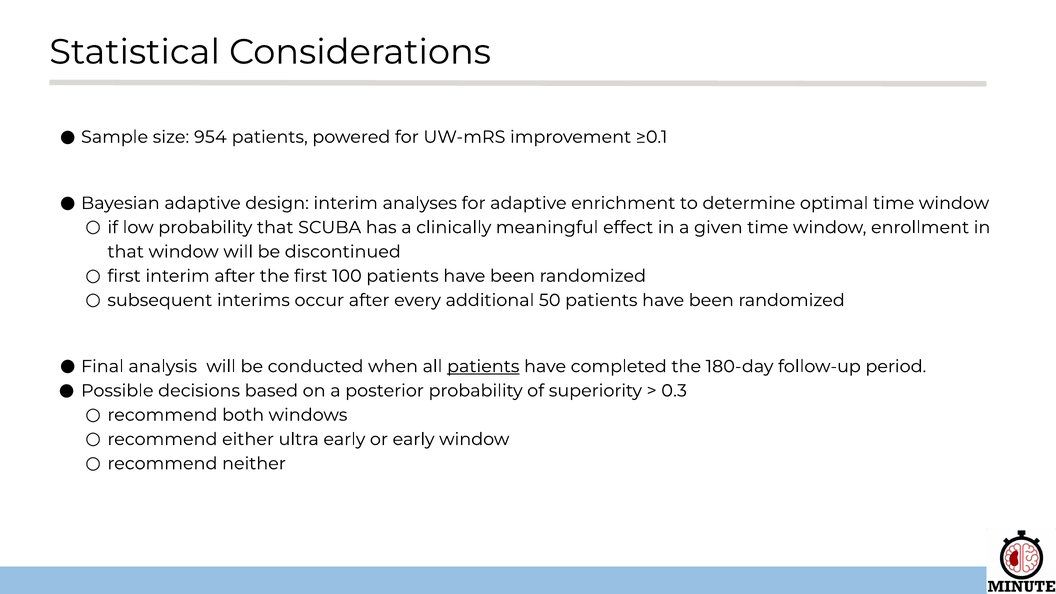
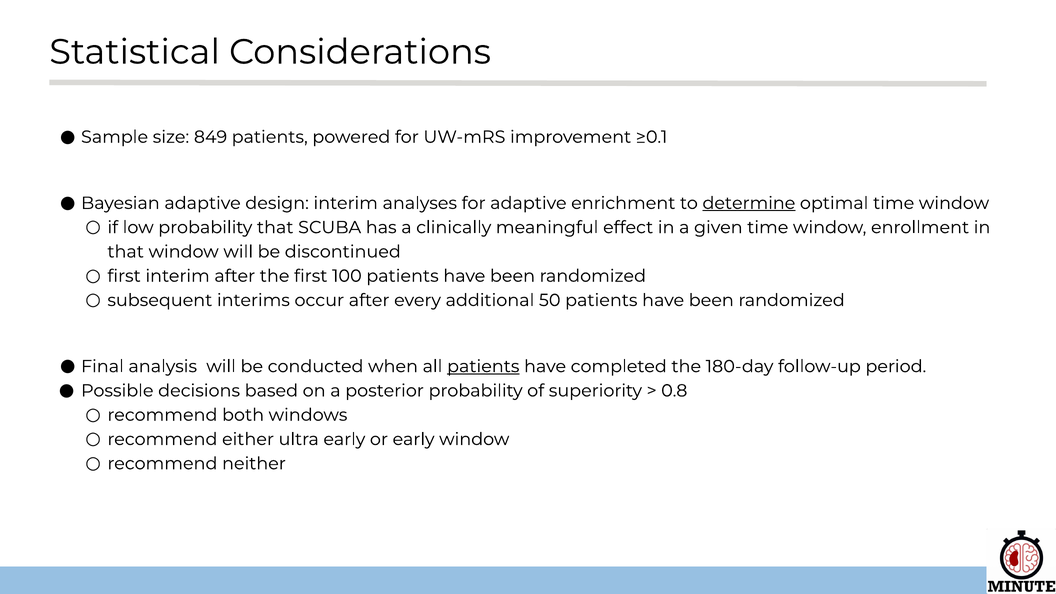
954: 954 -> 849 (210, 137)
determine underline: none -> present (749, 203)
0.3: 0.3 -> 0.8 (674, 391)
